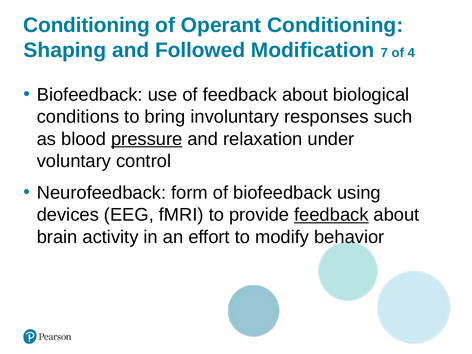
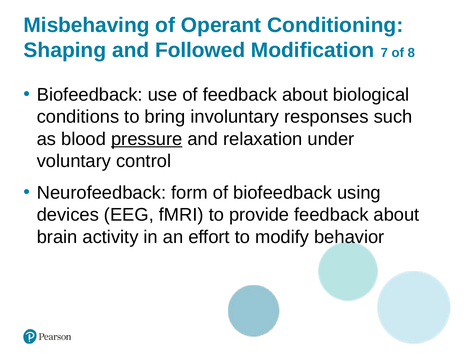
Conditioning: Conditioning -> Misbehaving (87, 25)
4: 4 -> 8 (411, 53)
feedback underline: present -> none (331, 215)
